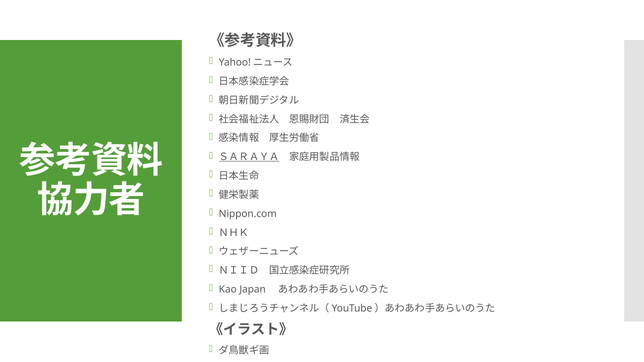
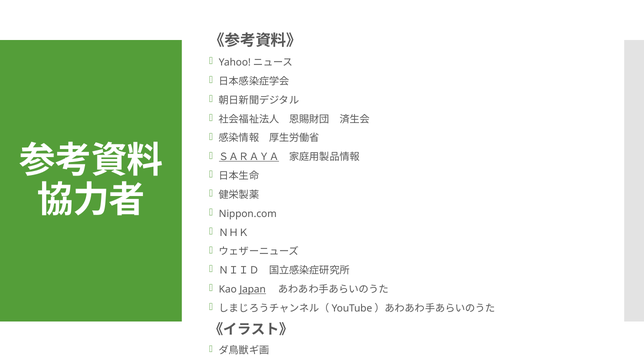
Japan underline: none -> present (253, 290)
